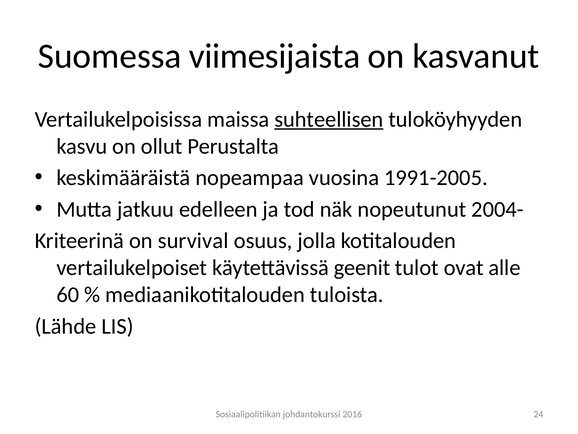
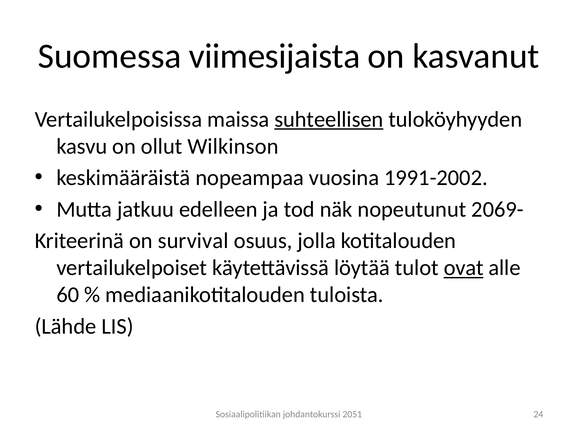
Perustalta: Perustalta -> Wilkinson (233, 146)
1991-2005: 1991-2005 -> 1991-2002 (436, 178)
2004-: 2004- -> 2069- (498, 209)
geenit: geenit -> löytää (362, 268)
ovat underline: none -> present (464, 268)
2016: 2016 -> 2051 (352, 414)
